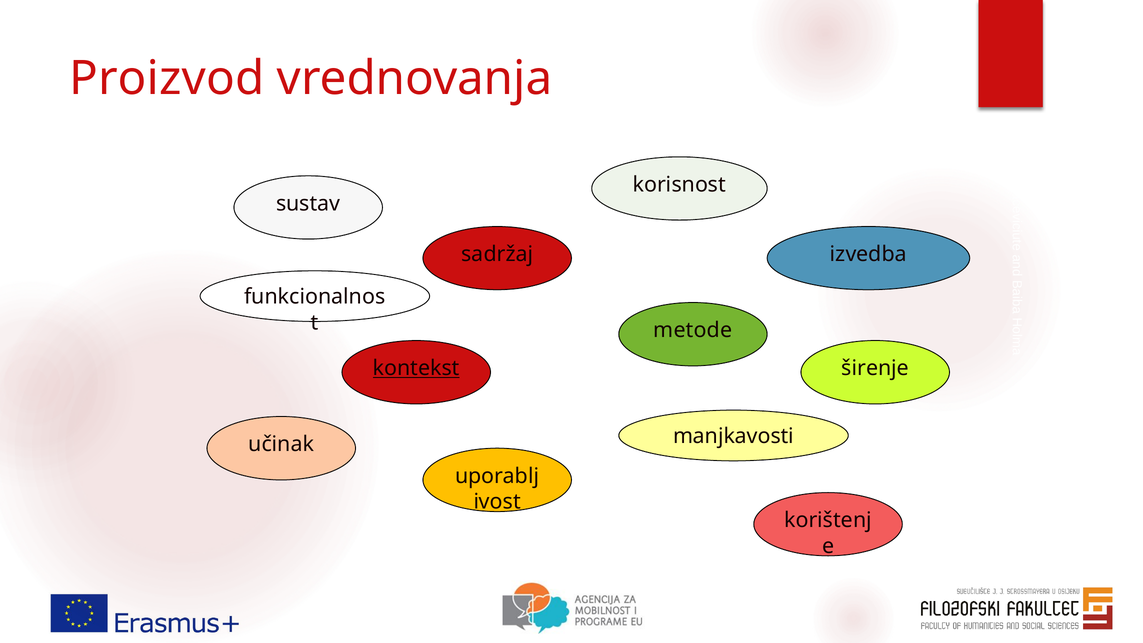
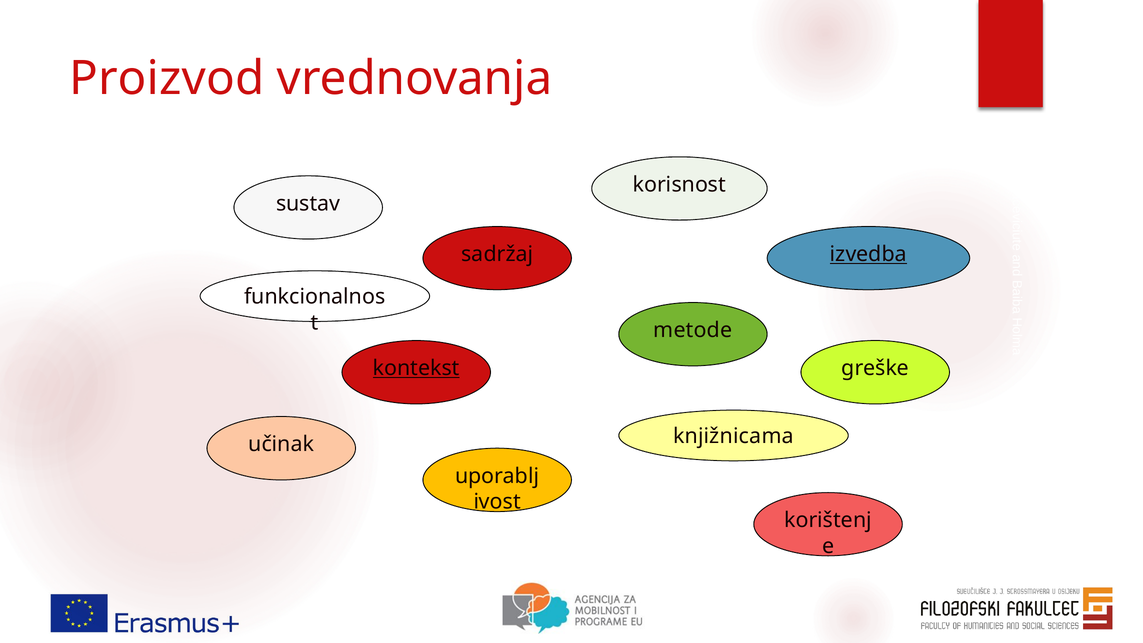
izvedba underline: none -> present (868, 254)
širenje: širenje -> greške (875, 368)
manjkavosti: manjkavosti -> knjižnicama (733, 436)
